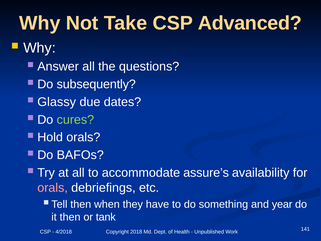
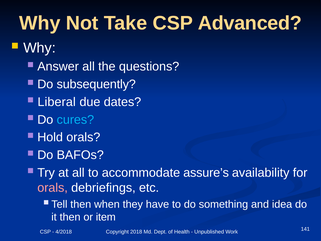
Glassy: Glassy -> Liberal (57, 102)
cures colour: light green -> light blue (75, 120)
year: year -> idea (282, 204)
tank: tank -> item (106, 217)
